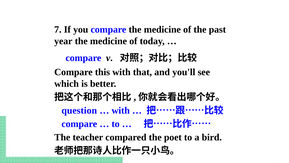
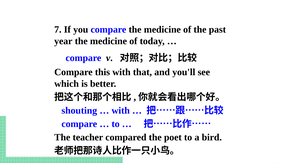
question: question -> shouting (79, 110)
